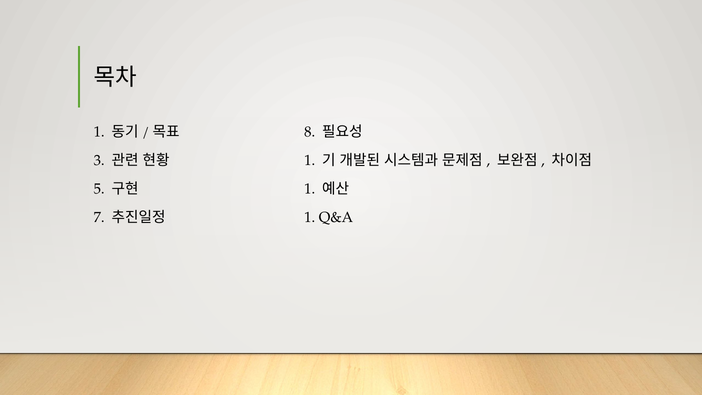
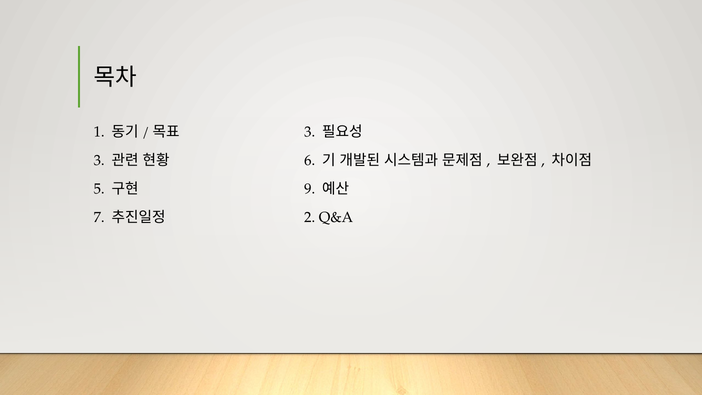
8: 8 -> 3 (310, 132)
1: 1 -> 6 (310, 160)
1: 1 -> 9 (310, 189)
1: 1 -> 2 (310, 217)
